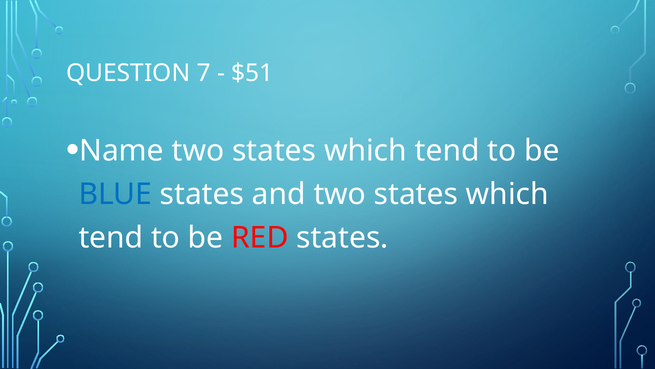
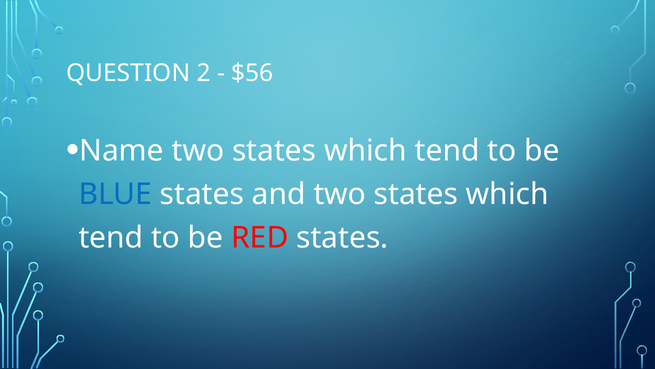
7: 7 -> 2 (204, 73)
$51: $51 -> $56 (252, 73)
